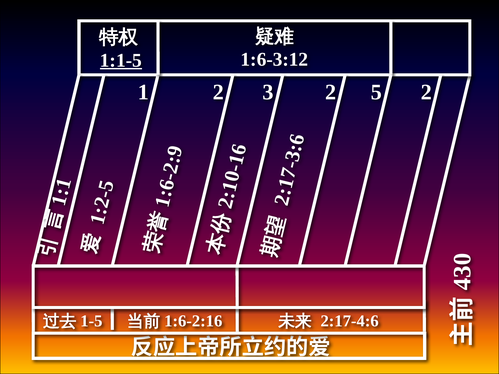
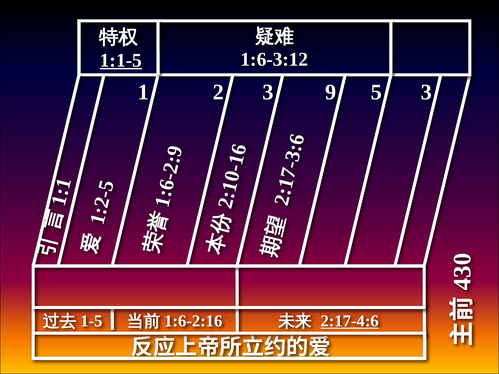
3 2: 2 -> 9 (331, 92)
5 2: 2 -> 3 (426, 92)
2:17-4:6 underline: none -> present (350, 321)
